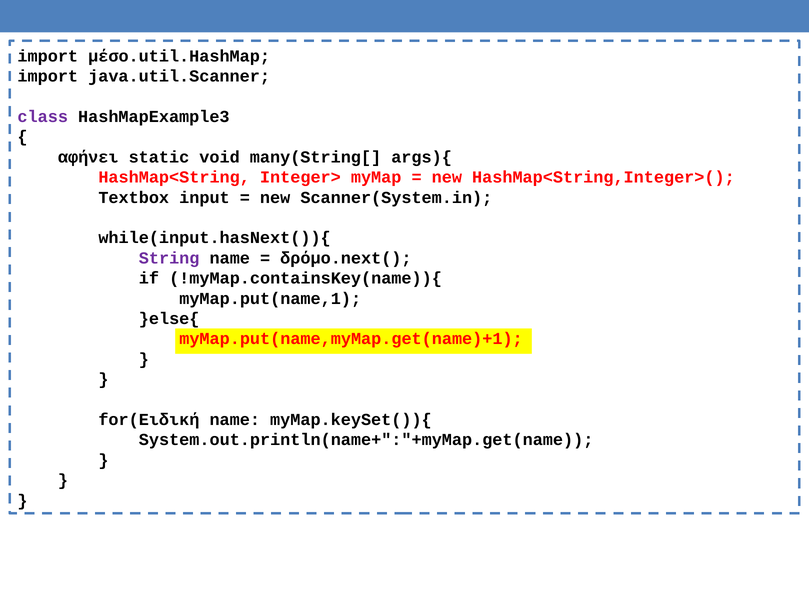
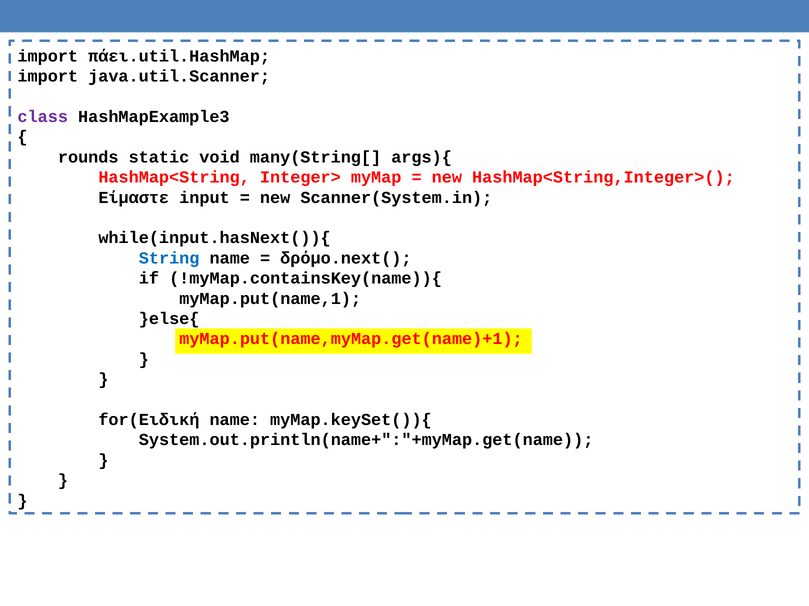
μέσο.util.HashMap: μέσο.util.HashMap -> πάει.util.HashMap (179, 56)
αφήνει: αφήνει -> rounds (88, 157)
Textbox: Textbox -> Είμαστε (134, 198)
String colour: purple -> blue (169, 258)
